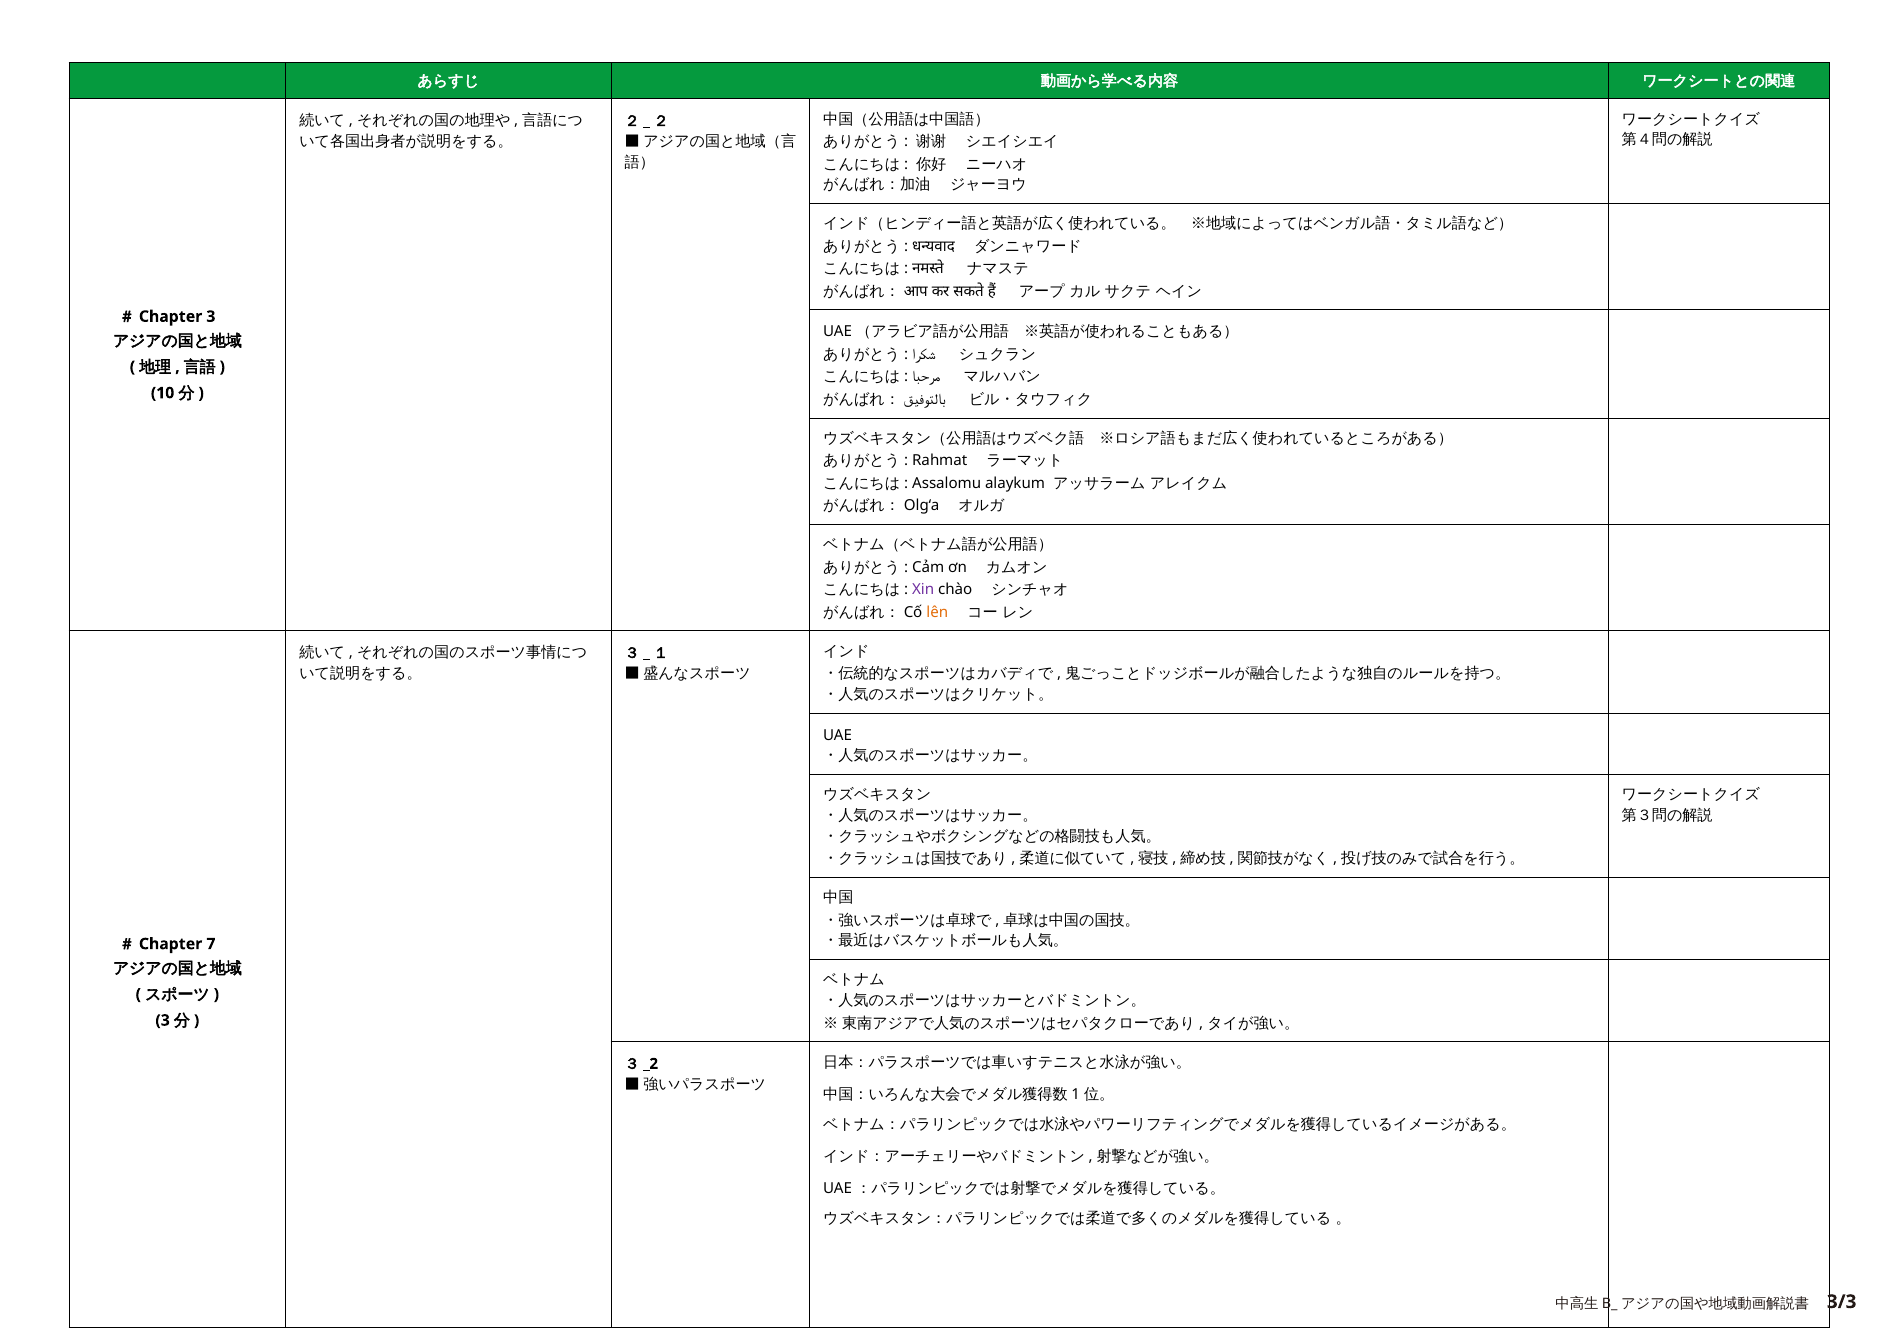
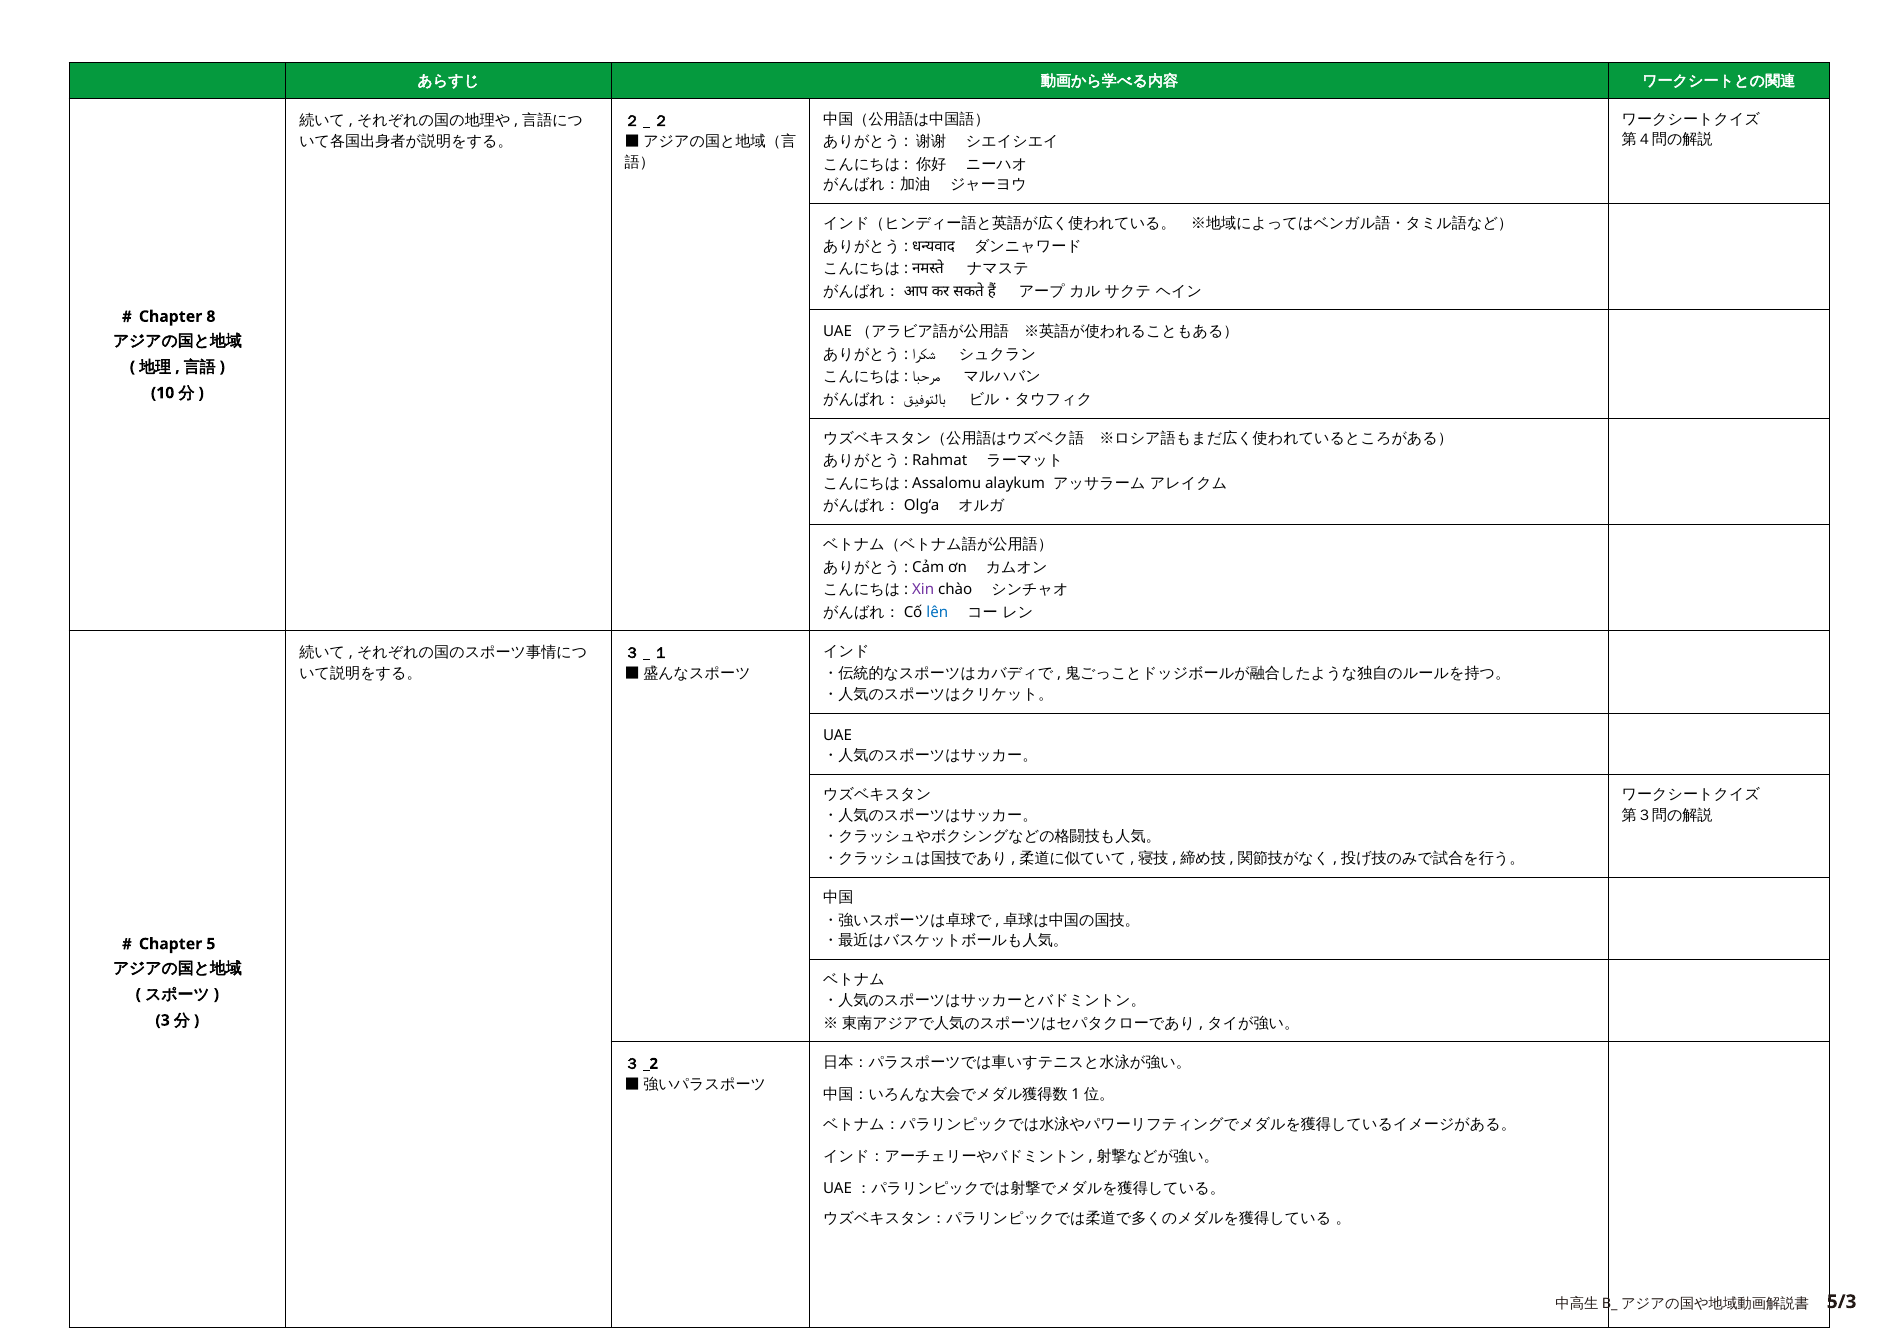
3: 3 -> 8 (211, 316)
lên colour: orange -> blue (937, 612)
7: 7 -> 5 (211, 944)
3/3: 3/3 -> 5/3 (1842, 1301)
